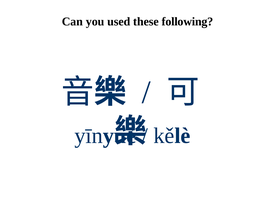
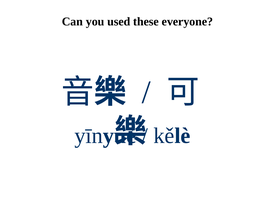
following: following -> everyone (187, 22)
